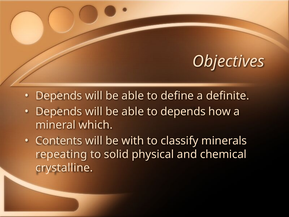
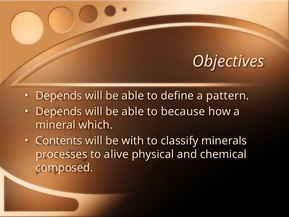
definite: definite -> pattern (228, 96)
to depends: depends -> because (183, 111)
repeating: repeating -> processes (61, 154)
solid: solid -> alive (116, 154)
crystalline: crystalline -> composed (64, 168)
